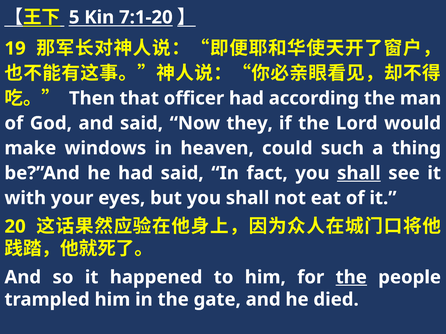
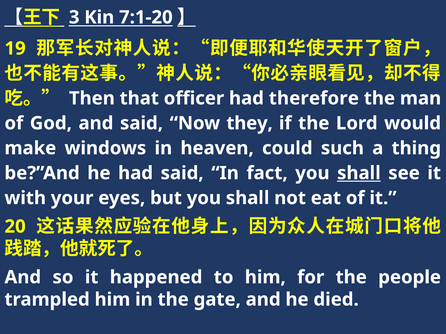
5: 5 -> 3 (74, 17)
according: according -> therefore (314, 98)
the underline: present -> none (351, 278)
